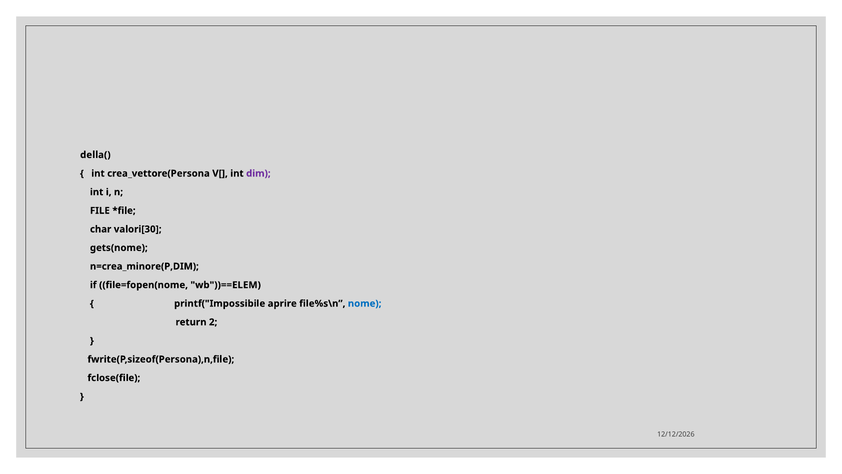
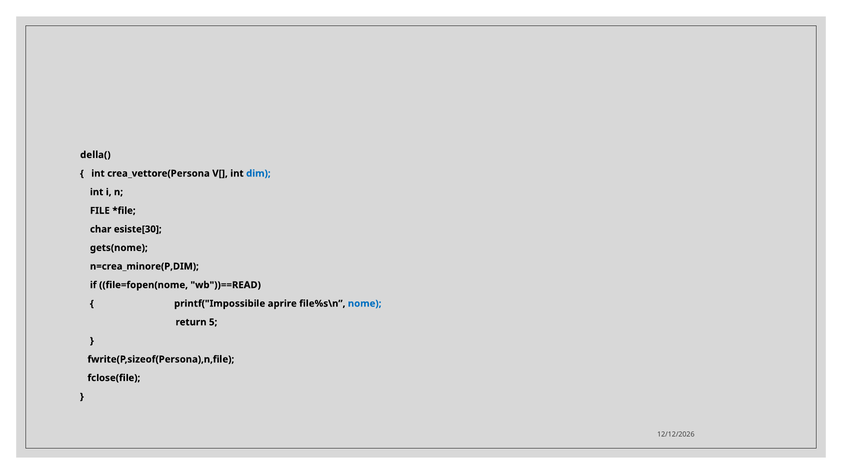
dim colour: purple -> blue (258, 173)
valori[30: valori[30 -> esiste[30 (138, 229)
wb"))==ELEM: wb"))==ELEM -> wb"))==READ (226, 285)
2: 2 -> 5 (213, 322)
